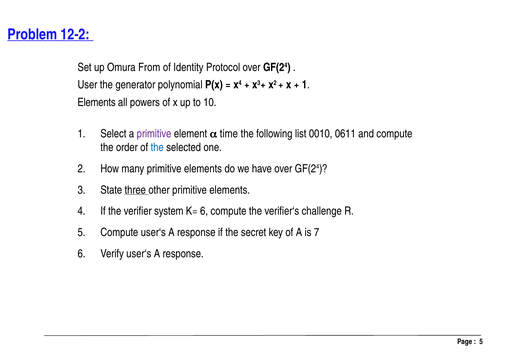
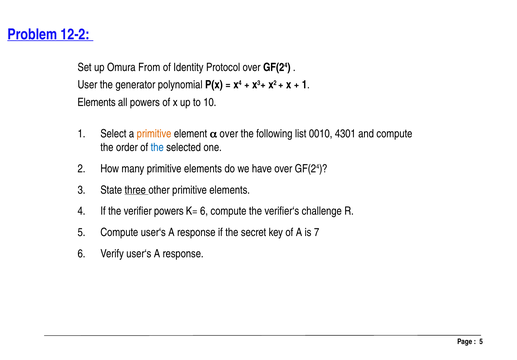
primitive colour: purple -> orange (154, 133)
time: time -> over (229, 133)
0611: 0611 -> 4301 (345, 133)
verifier system: system -> powers (169, 211)
